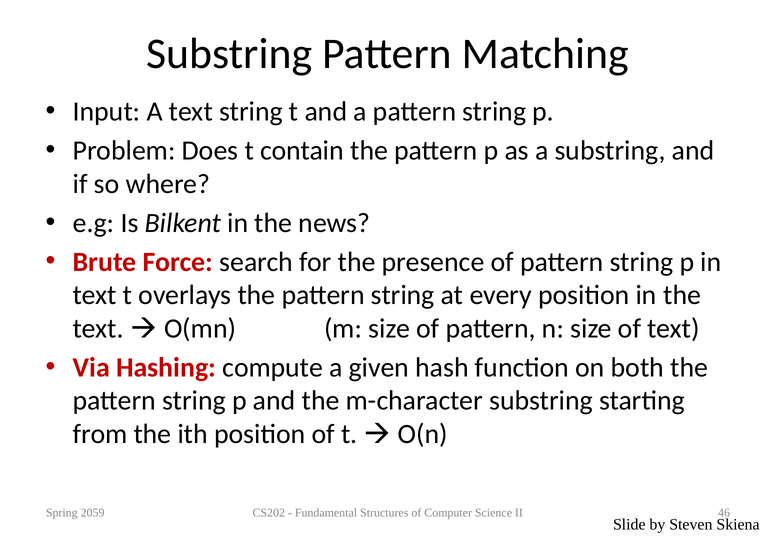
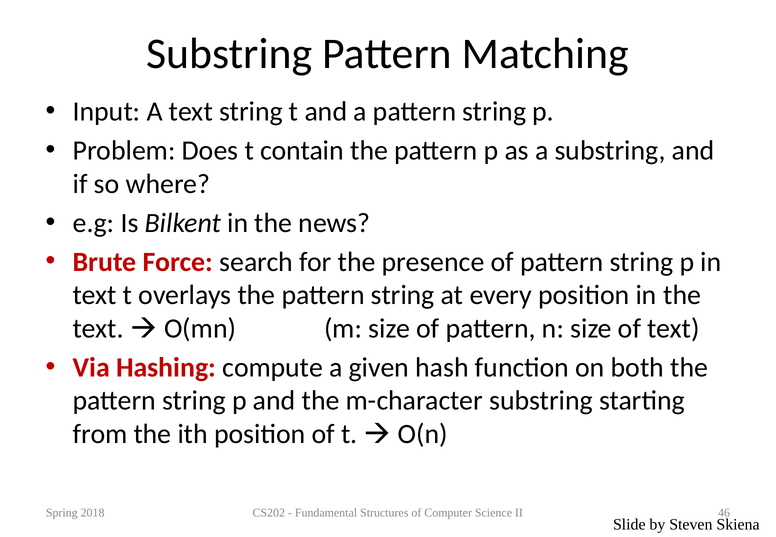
2059: 2059 -> 2018 (93, 513)
